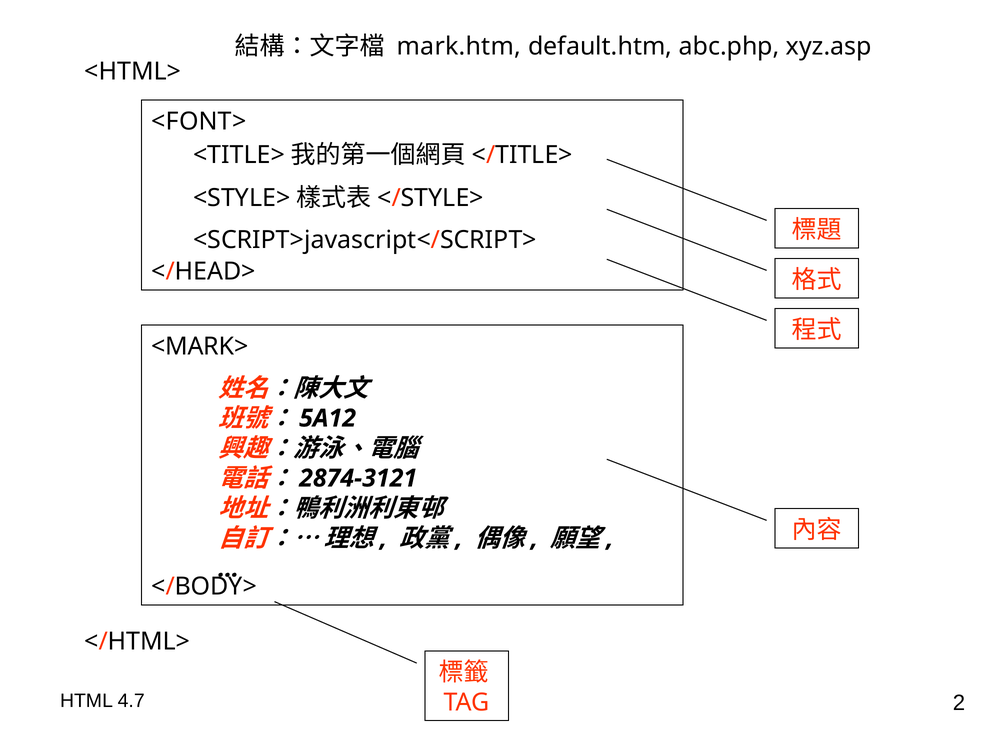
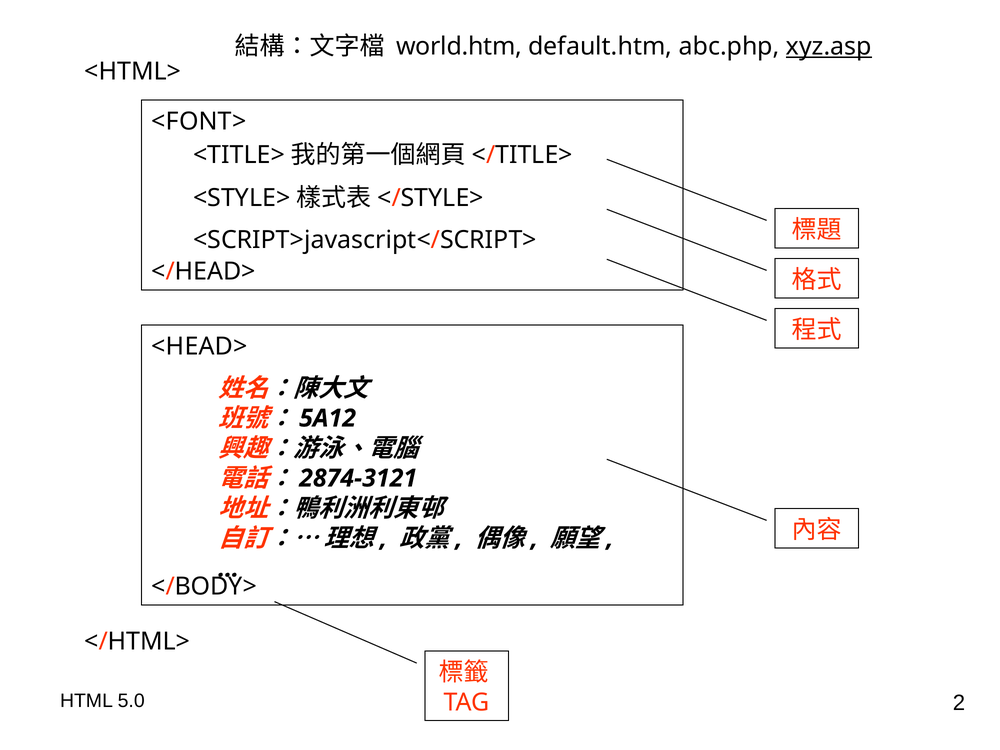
mark.htm: mark.htm -> world.htm (459, 47)
xyz.asp underline: none -> present (829, 47)
<MARK>: <MARK> -> <HEAD> (200, 347)
4.7: 4.7 -> 5.0 (131, 701)
